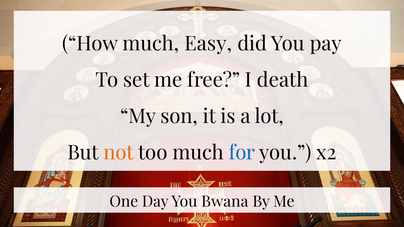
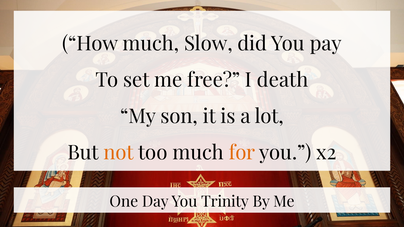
Easy: Easy -> Slow (208, 44)
for colour: blue -> orange (242, 153)
Bwana: Bwana -> Trinity (225, 202)
